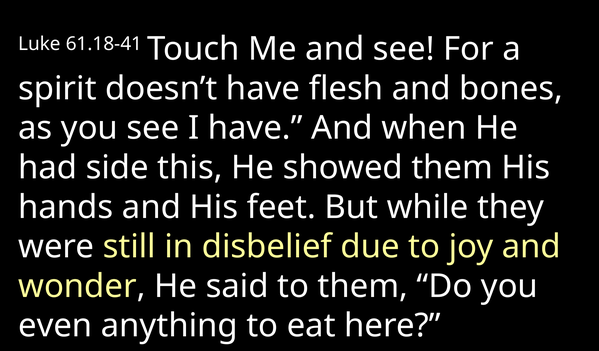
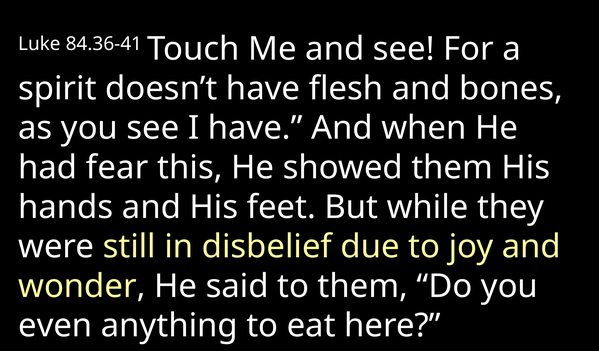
61.18-41: 61.18-41 -> 84.36-41 (104, 44)
side: side -> fear (117, 168)
